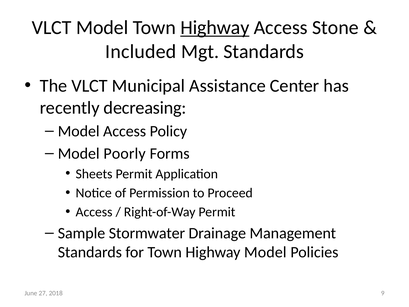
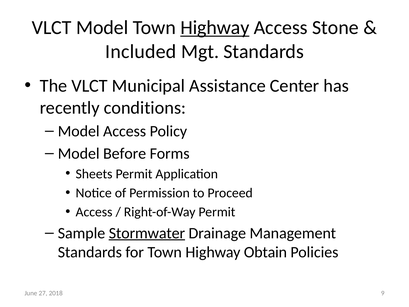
decreasing: decreasing -> conditions (145, 108)
Poorly: Poorly -> Before (125, 153)
Stormwater underline: none -> present (147, 233)
Highway Model: Model -> Obtain (265, 252)
